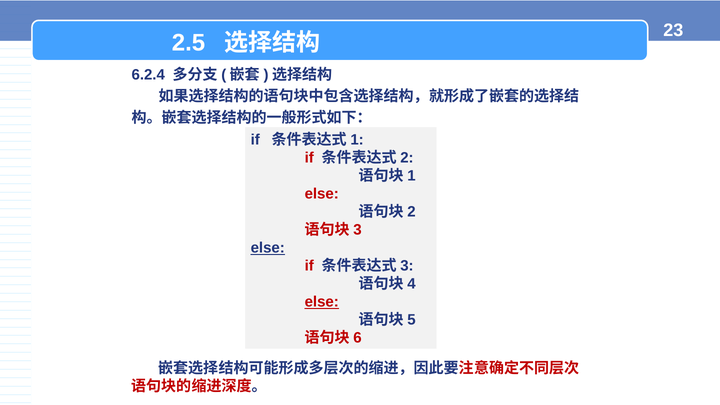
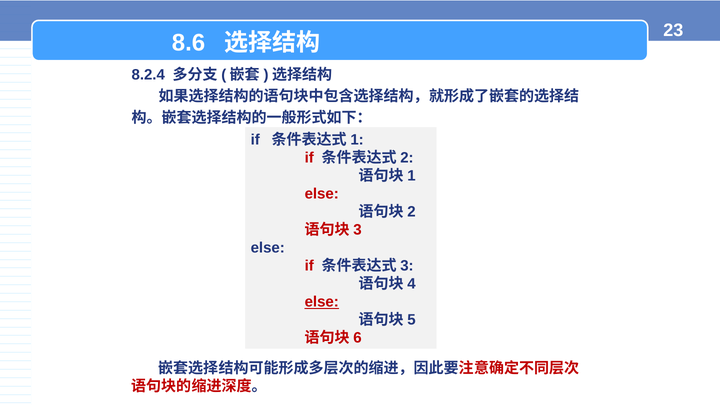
2.5: 2.5 -> 8.6 (188, 43)
6.2.4: 6.2.4 -> 8.2.4 (148, 75)
else underline: present -> none (268, 248)
